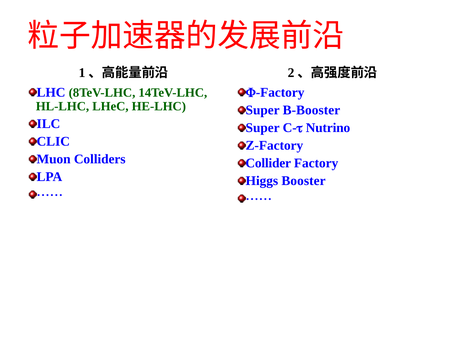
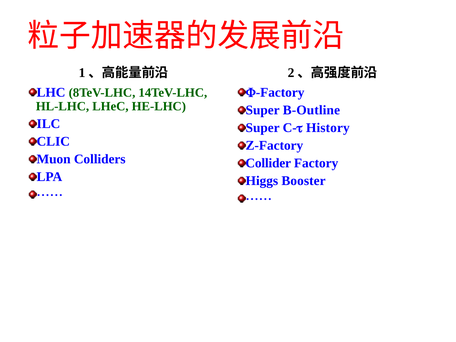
B-Booster: B-Booster -> B-Outline (311, 110)
Nutrino: Nutrino -> History (328, 128)
